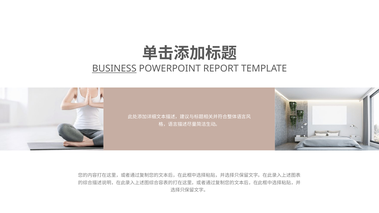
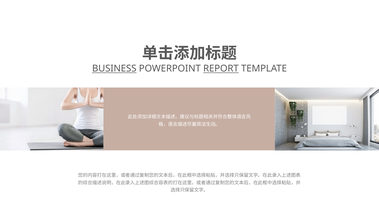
REPORT underline: none -> present (221, 69)
